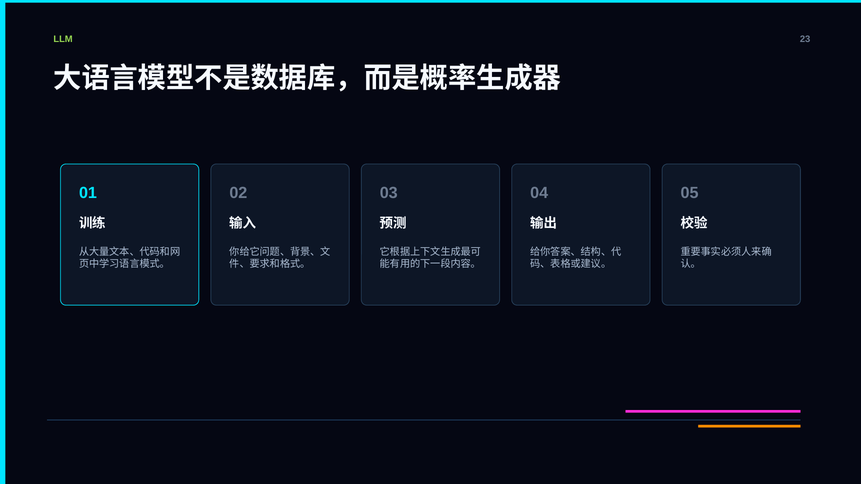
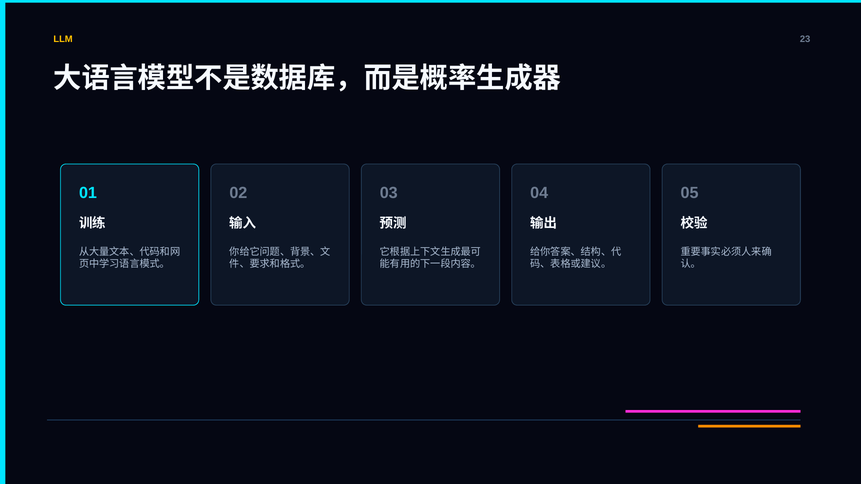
LLM colour: light green -> yellow (63, 39)
